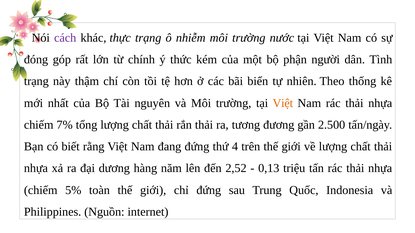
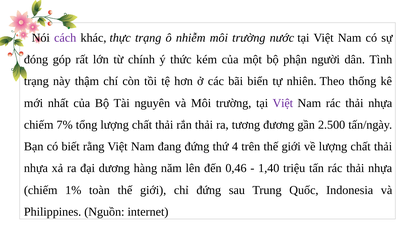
Việt colour: orange -> purple (283, 103)
2,52: 2,52 -> 0,46 (236, 169)
0,13: 0,13 -> 1,40 (269, 169)
5%: 5% -> 1% (73, 190)
